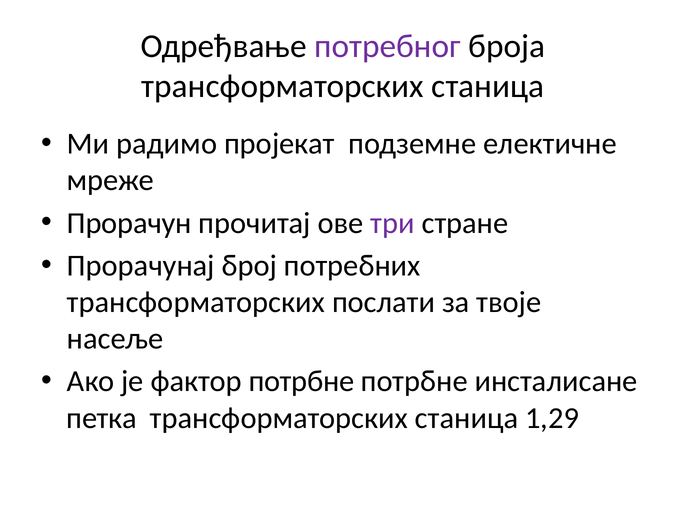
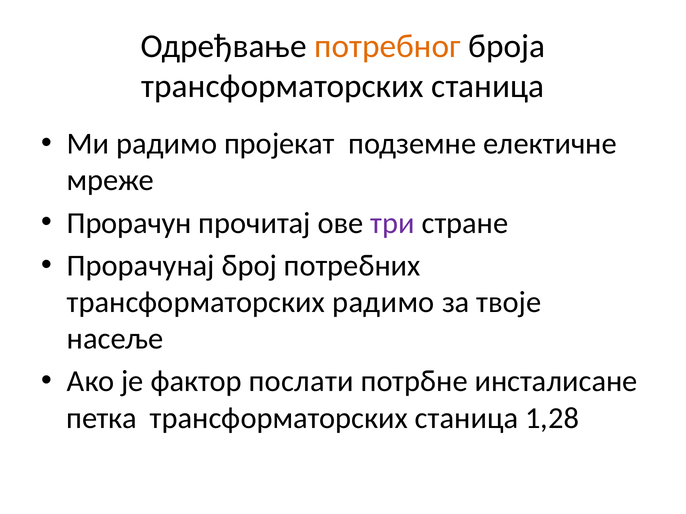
потребног colour: purple -> orange (388, 46)
трансформаторских послати: послати -> радимо (383, 303)
фактор потрбне: потрбне -> послати (301, 382)
1,29: 1,29 -> 1,28 (552, 418)
